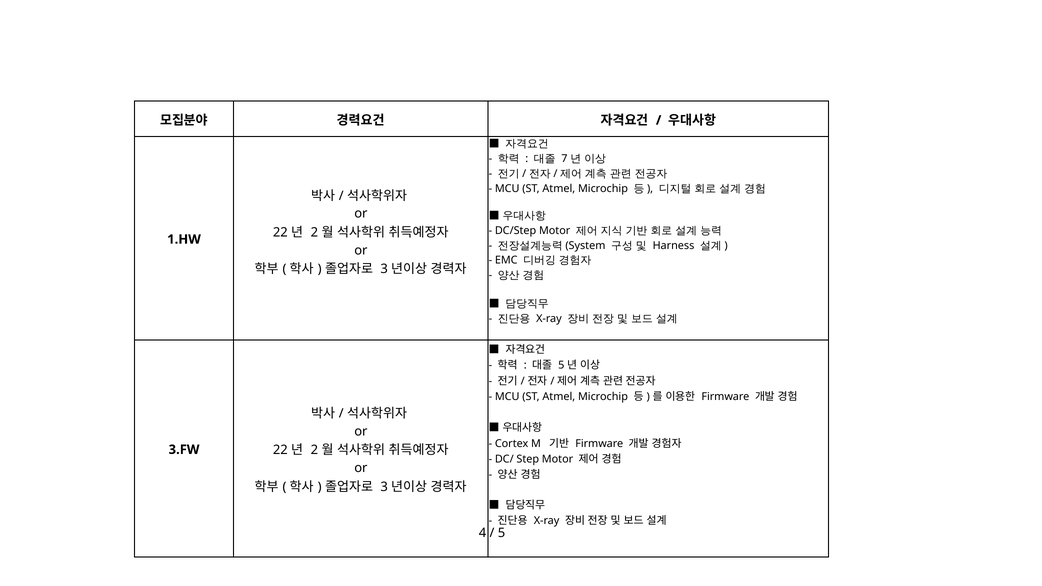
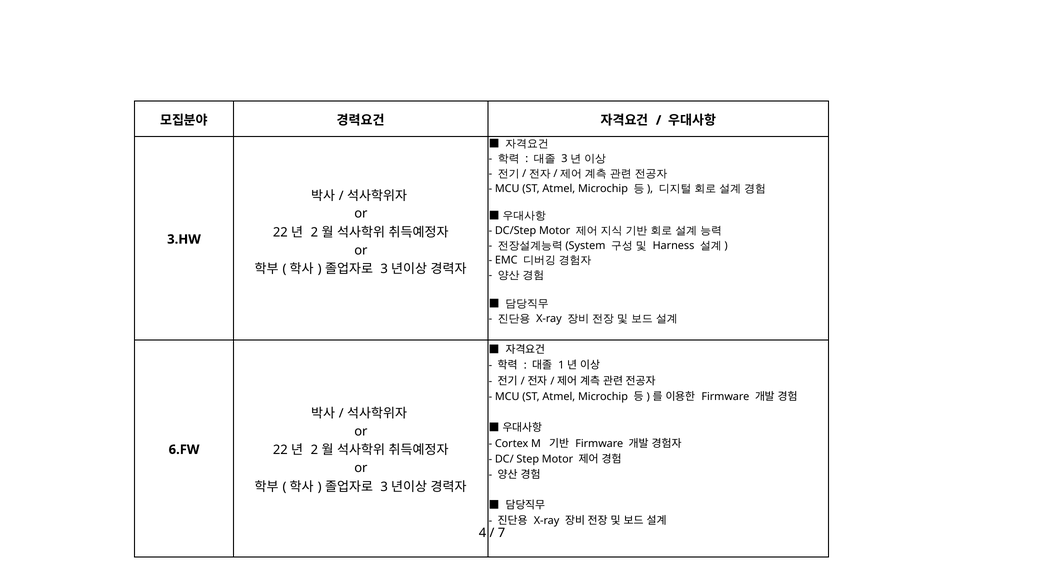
7: 7 -> 3 (564, 159)
1.HW: 1.HW -> 3.HW (184, 239)
5: 5 -> 1 (561, 365)
3.FW: 3.FW -> 6.FW (184, 450)
5: 5 -> 7 (501, 533)
